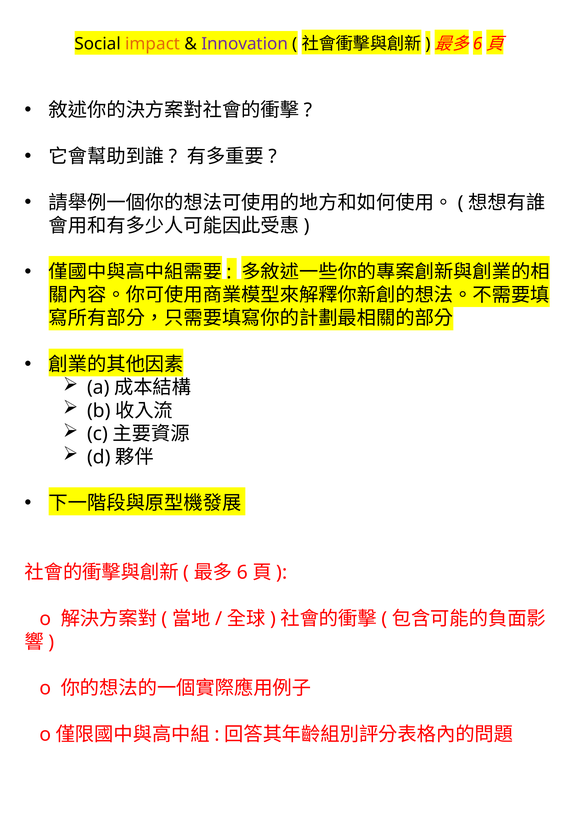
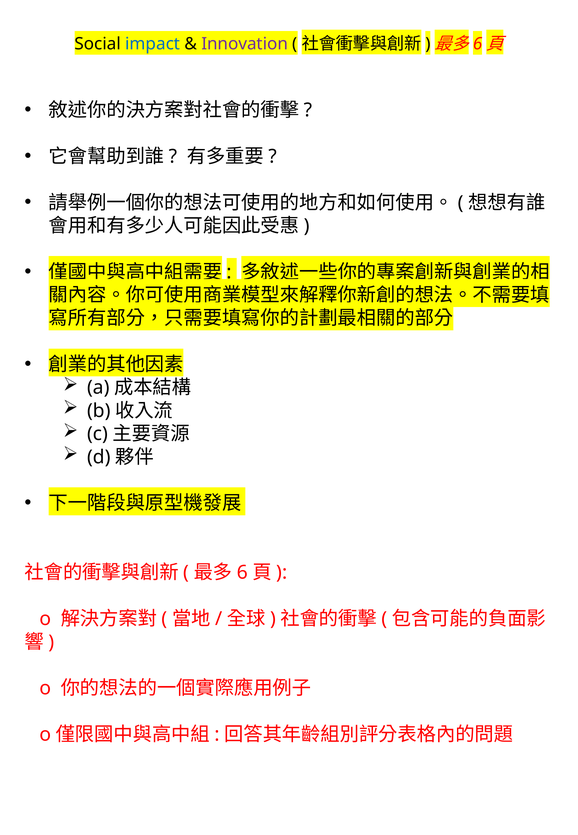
impact colour: orange -> blue (153, 44)
